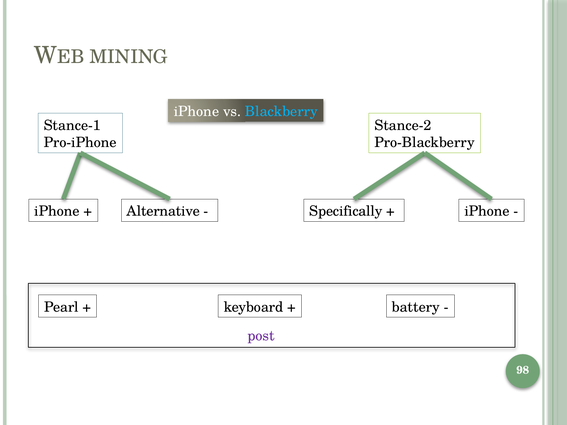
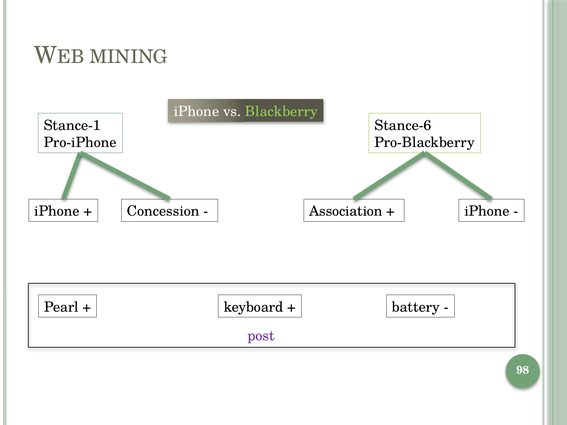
Blackberry colour: light blue -> light green (281, 111)
Stance-2: Stance-2 -> Stance-6 (403, 126)
Alternative: Alternative -> Concession (163, 211)
Specifically: Specifically -> Association (346, 211)
